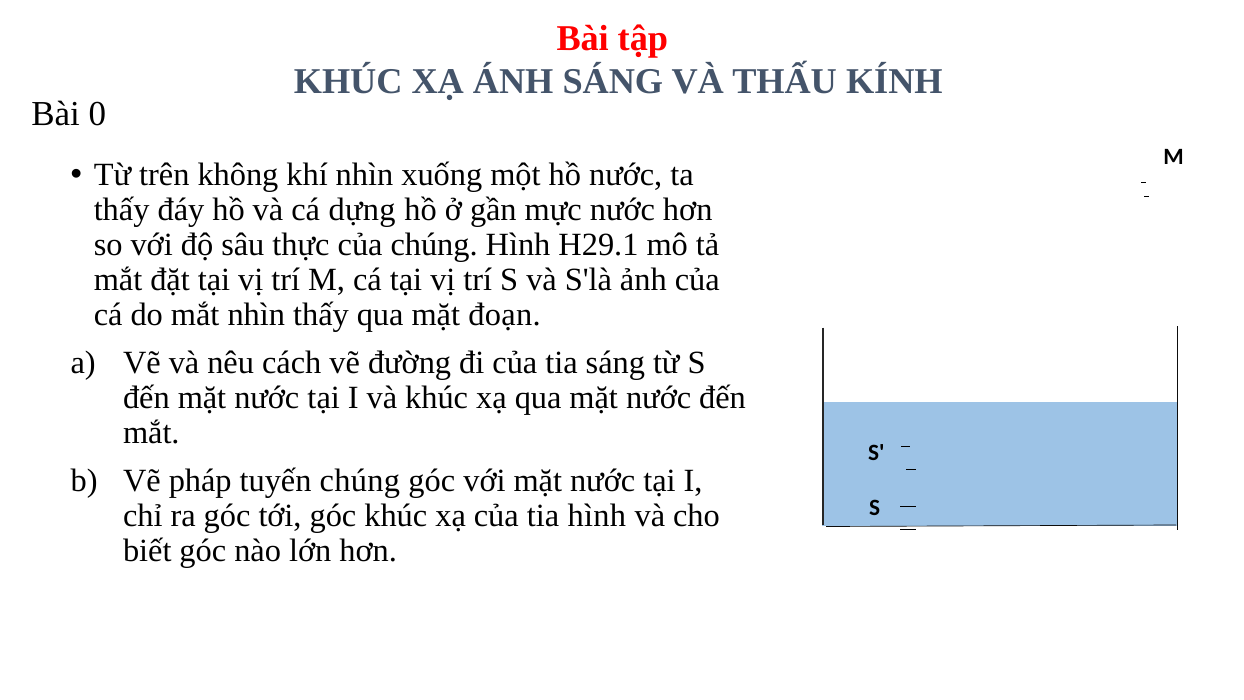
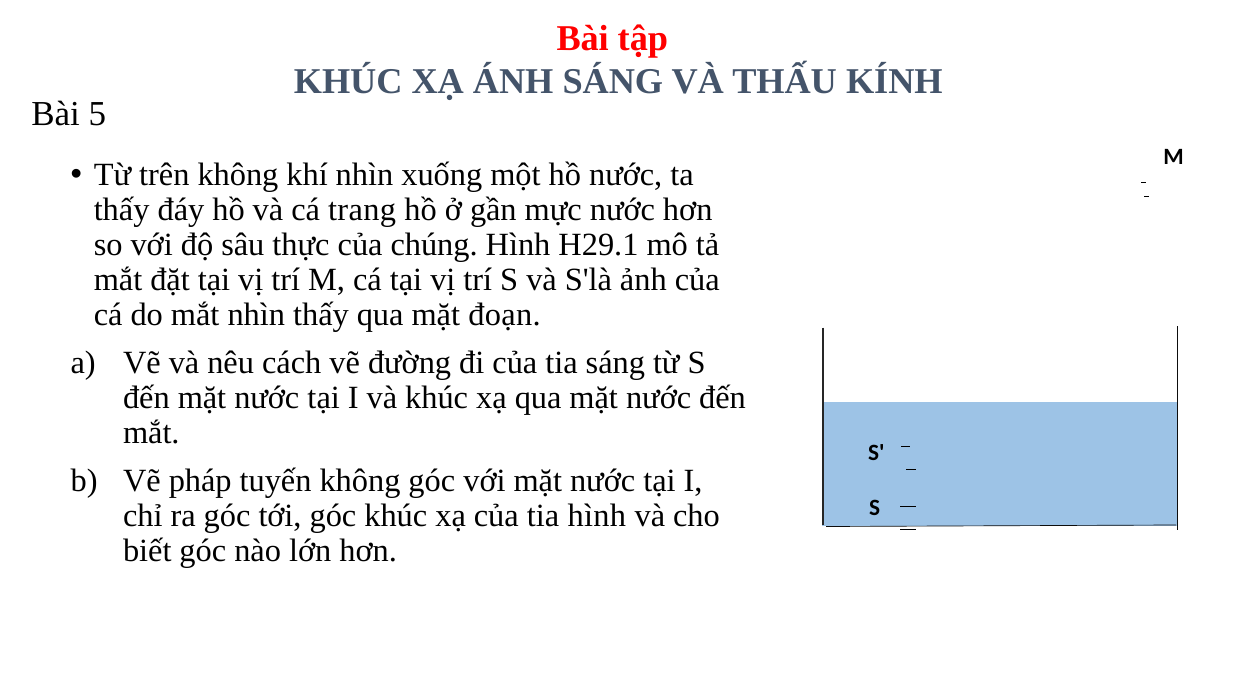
0: 0 -> 5 (97, 114)
dựng: dựng -> trang (362, 210)
tuyến chúng: chúng -> không (360, 480)
